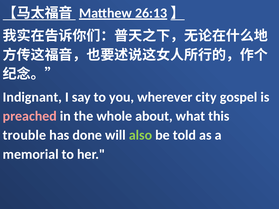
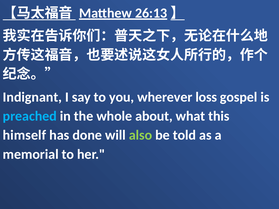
city: city -> loss (206, 97)
preached colour: pink -> light blue (30, 116)
trouble: trouble -> himself (24, 135)
